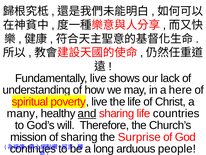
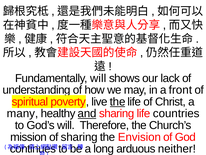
Fundamentally live: live -> will (98, 78)
here: here -> front (180, 90)
the underline: none -> present (118, 101)
Surprise: Surprise -> Envision (139, 137)
people: people -> neither (177, 148)
